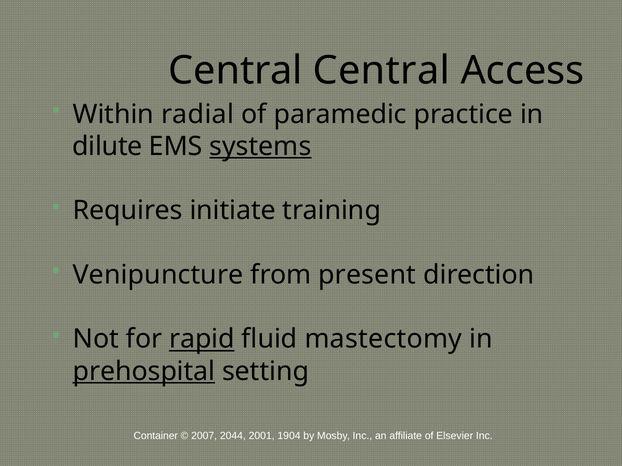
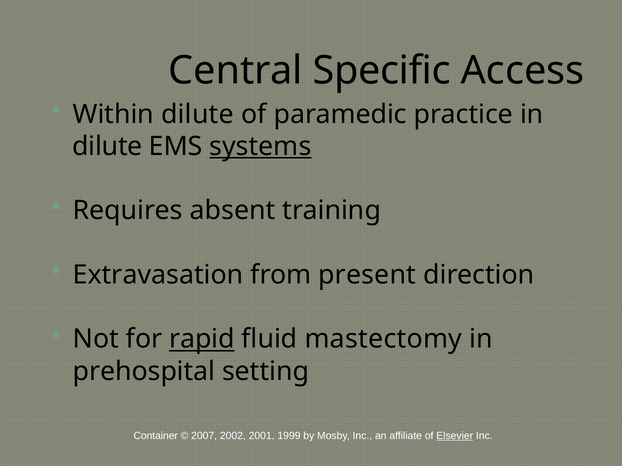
Central Central: Central -> Specific (382, 71)
Within radial: radial -> dilute (198, 114)
initiate: initiate -> absent (233, 211)
Venipuncture: Venipuncture -> Extravasation (158, 275)
prehospital underline: present -> none (144, 372)
2044: 2044 -> 2002 (233, 436)
1904: 1904 -> 1999 (289, 436)
Elsevier underline: none -> present (455, 436)
